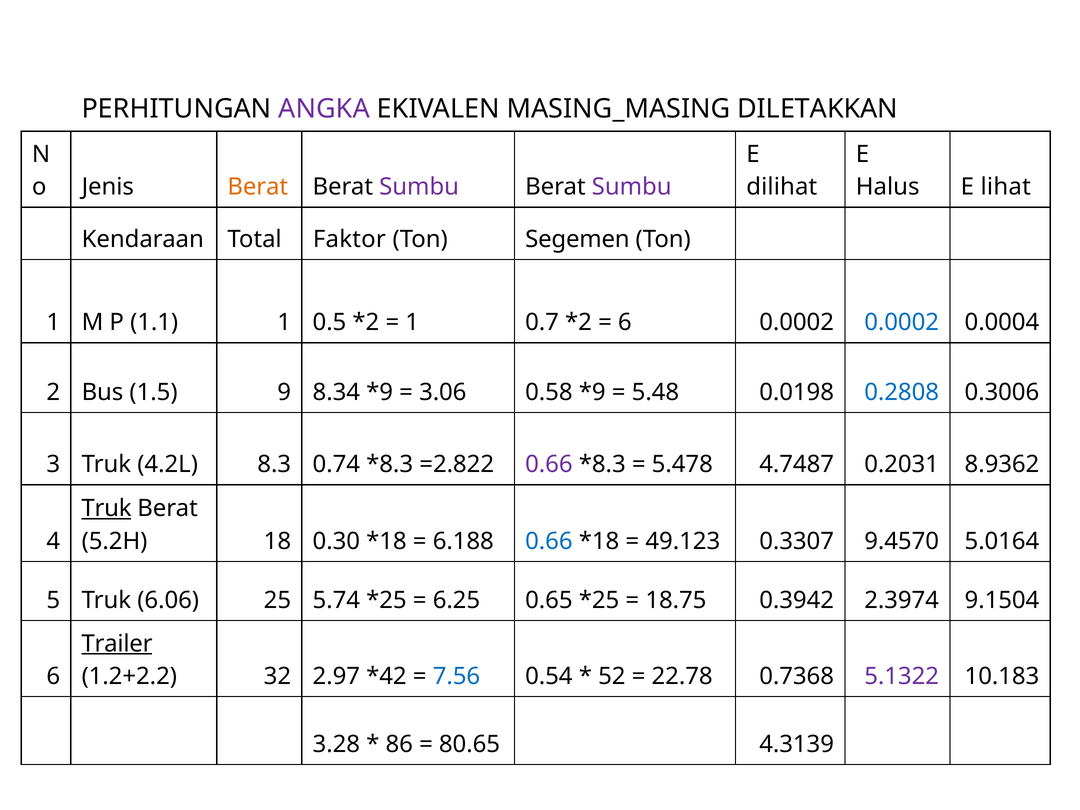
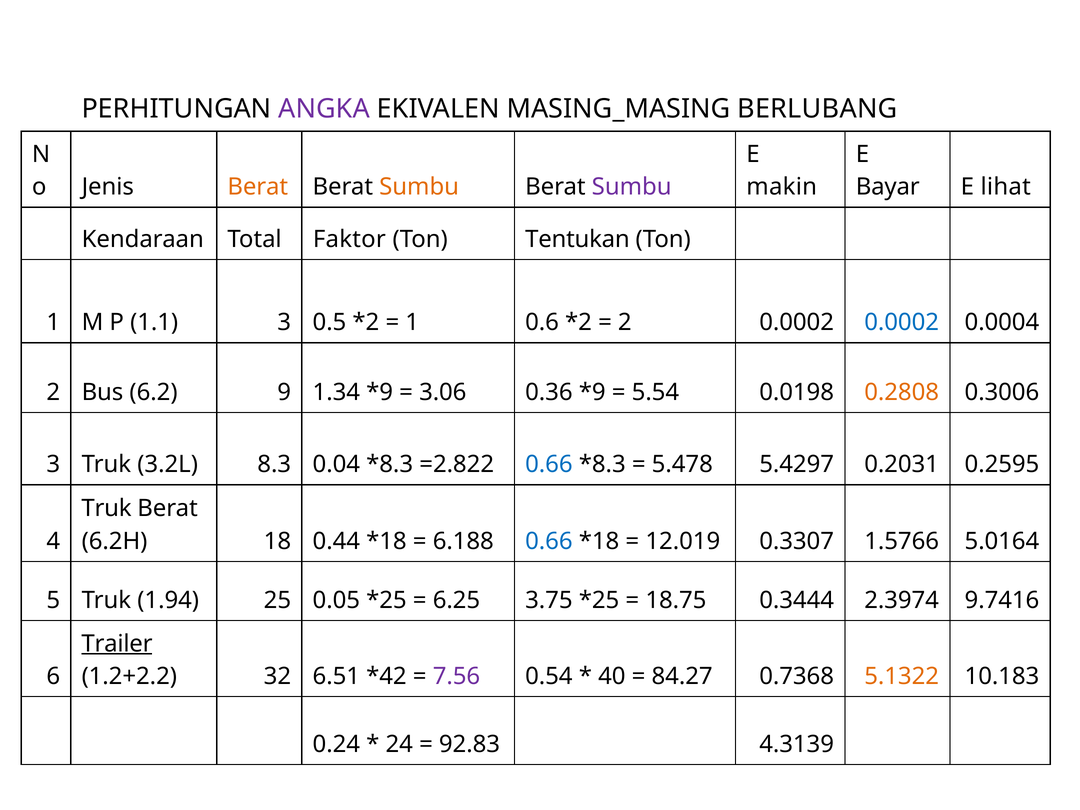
DILETAKKAN: DILETAKKAN -> BERLUBANG (817, 109)
Sumbu colour: purple -> orange (419, 187)
dilihat: dilihat -> makin (782, 187)
Halus: Halus -> Bayar (888, 187)
Segemen: Segemen -> Tentukan (577, 239)
1.1 1: 1 -> 3 (284, 322)
0.7: 0.7 -> 0.6 (542, 322)
6: 6 -> 2 (625, 322)
1.5: 1.5 -> 6.2 (154, 392)
8.34: 8.34 -> 1.34 (336, 392)
0.58: 0.58 -> 0.36 (549, 392)
5.48: 5.48 -> 5.54 (655, 392)
0.2808 colour: blue -> orange (902, 392)
4.2L: 4.2L -> 3.2L (168, 464)
0.74: 0.74 -> 0.04 (336, 464)
0.66 colour: purple -> blue (549, 464)
4.7487: 4.7487 -> 5.4297 (797, 464)
8.9362: 8.9362 -> 0.2595 (1002, 464)
Truk underline: present -> none (107, 509)
5.2H: 5.2H -> 6.2H (115, 541)
0.30: 0.30 -> 0.44 (336, 541)
49.123: 49.123 -> 12.019 (683, 541)
9.4570: 9.4570 -> 1.5766 (902, 541)
6.06: 6.06 -> 1.94 (168, 600)
5.74: 5.74 -> 0.05 (336, 600)
0.65: 0.65 -> 3.75 (549, 600)
0.3942: 0.3942 -> 0.3444 (797, 600)
9.1504: 9.1504 -> 9.7416 (1002, 600)
2.97: 2.97 -> 6.51 (336, 676)
7.56 colour: blue -> purple (456, 676)
52: 52 -> 40 (612, 676)
22.78: 22.78 -> 84.27 (682, 676)
5.1322 colour: purple -> orange (902, 676)
3.28: 3.28 -> 0.24 (336, 744)
86: 86 -> 24 (399, 744)
80.65: 80.65 -> 92.83 (469, 744)
